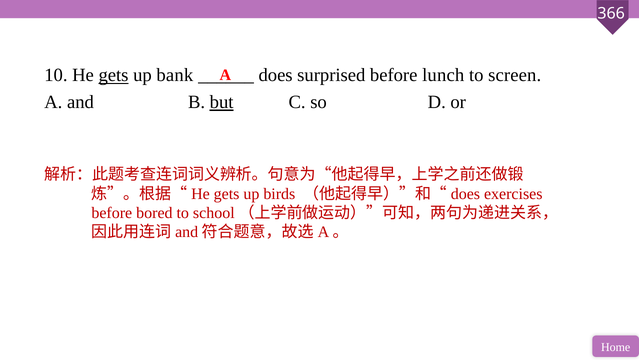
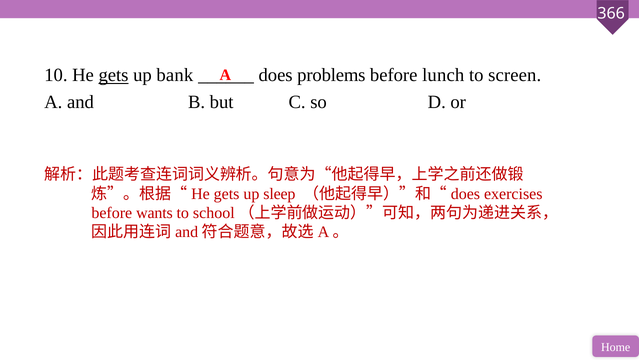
surprised: surprised -> problems (331, 75)
but underline: present -> none (222, 102)
birds: birds -> sleep (279, 193)
bored: bored -> wants (154, 213)
